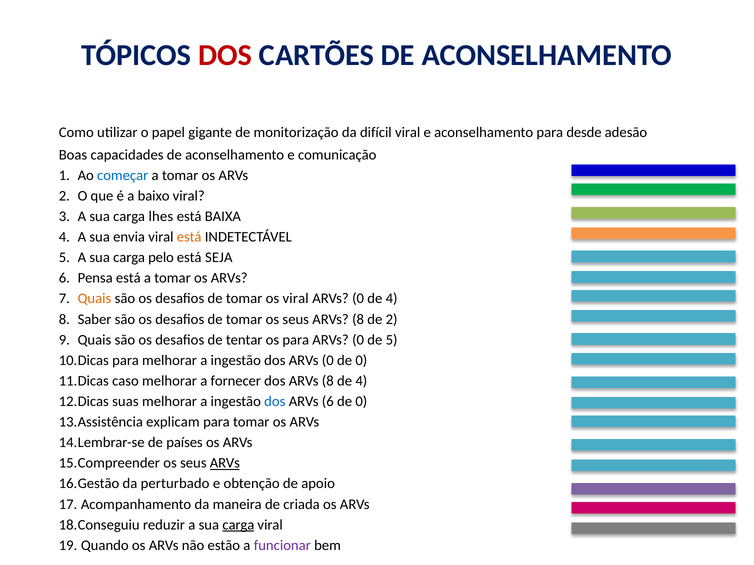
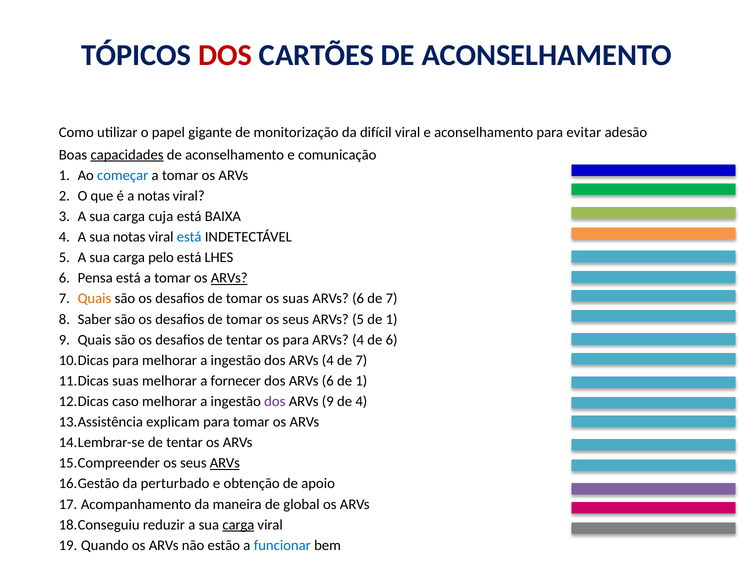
desde: desde -> evitar (584, 133)
capacidades underline: none -> present (127, 155)
a baixo: baixo -> notas (154, 196)
lhes: lhes -> cuja (161, 217)
sua envia: envia -> notas (129, 237)
está colour: orange -> blue (189, 237)
SEJA: SEJA -> LHES (219, 258)
ARVs underline: none -> present (229, 278)
os viral: viral -> suas (296, 299)
0: 0 -> 6 (358, 299)
4: 4 -> 7 (392, 299)
seus ARVs 8: 8 -> 5 (358, 319)
2: 2 -> 1 (392, 319)
0: 0 -> 4 (358, 340)
de 5: 5 -> 6 (392, 340)
dos ARVs 0: 0 -> 4 (328, 361)
0: 0 -> 7 (361, 361)
caso: caso -> suas (125, 381)
dos ARVs 8: 8 -> 6 (328, 381)
4: 4 -> 1 (361, 381)
suas: suas -> caso (125, 402)
dos colour: blue -> purple (275, 402)
ARVs 6: 6 -> 9 (328, 402)
0: 0 -> 4 (361, 402)
países: países -> tentar (185, 443)
criada: criada -> global (302, 505)
funcionar colour: purple -> blue (282, 546)
